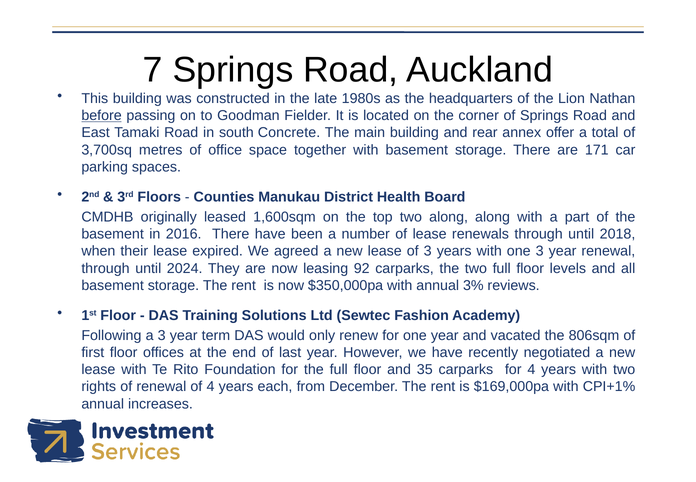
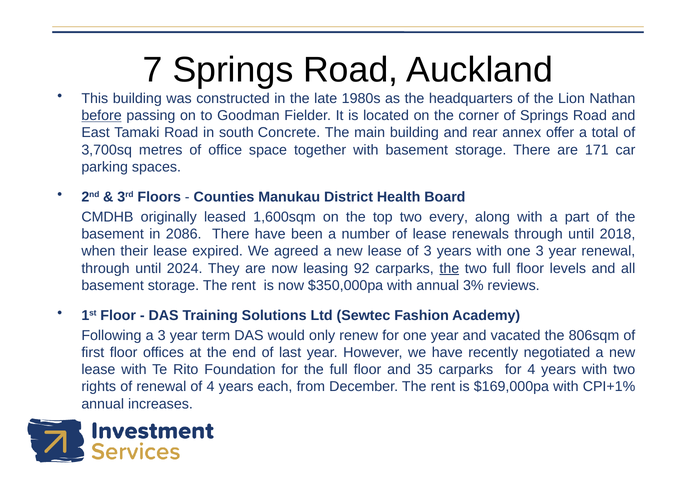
two along: along -> every (449, 217)
2016: 2016 -> 2086 (184, 234)
the underline: none -> present (449, 268)
